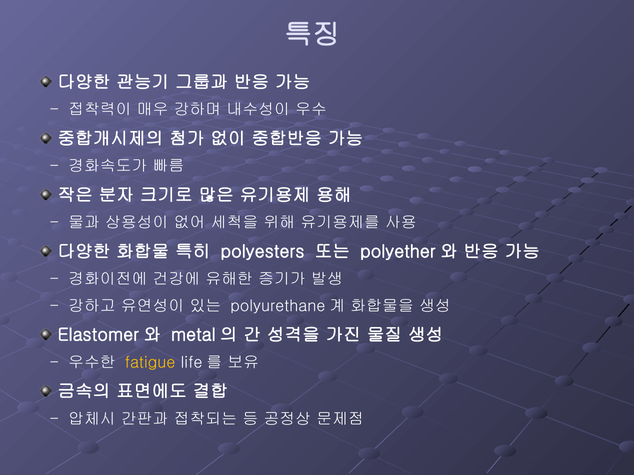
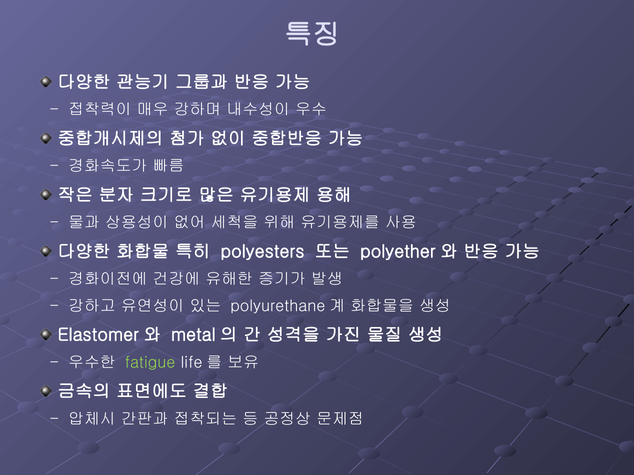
fatigue colour: yellow -> light green (150, 363)
